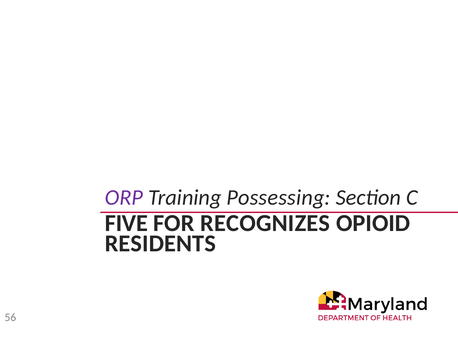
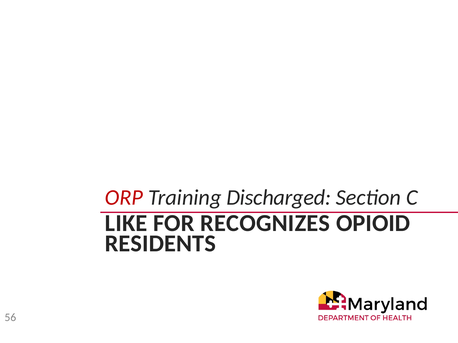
ORP colour: purple -> red (124, 198)
Possessing: Possessing -> Discharged (279, 198)
FIVE: FIVE -> LIKE (126, 223)
